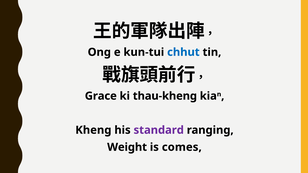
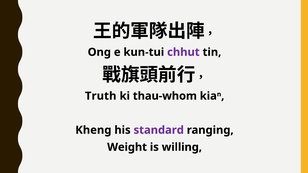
chhut colour: blue -> purple (183, 52)
Grace: Grace -> Truth (101, 96)
thau-kheng: thau-kheng -> thau-whom (165, 96)
comes: comes -> willing (182, 147)
